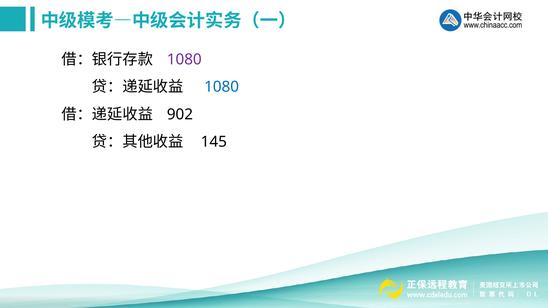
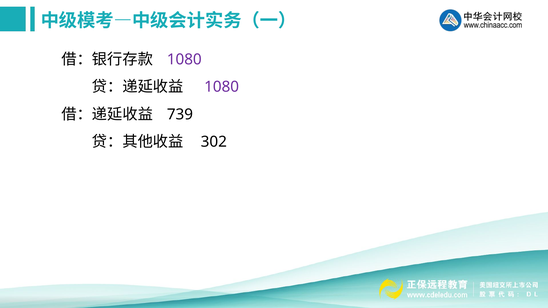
1080 colour: blue -> purple (222, 87)
902: 902 -> 739 (180, 114)
145: 145 -> 302 (214, 142)
